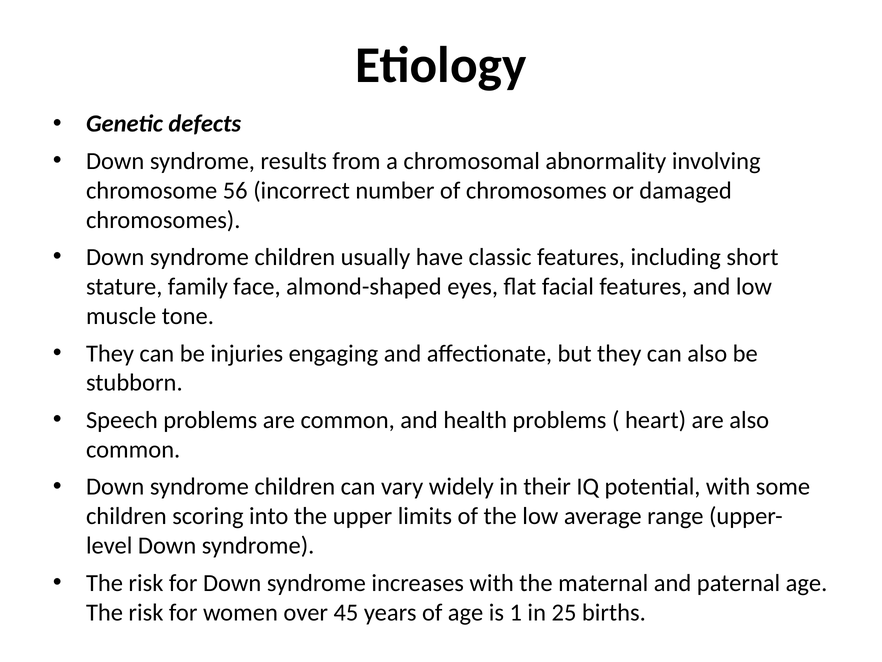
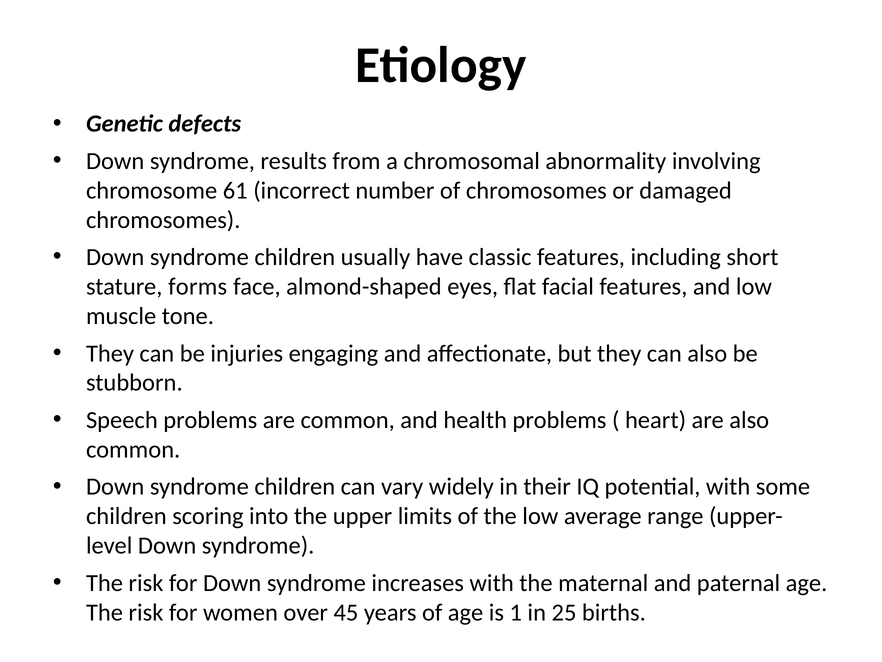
56: 56 -> 61 (235, 190)
family: family -> forms (198, 286)
